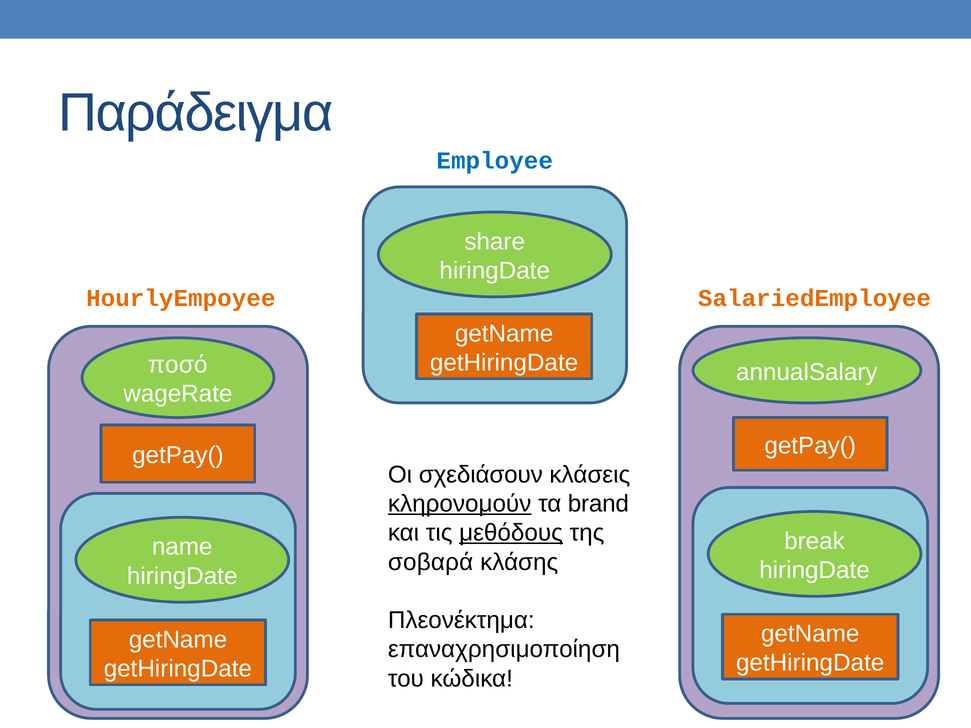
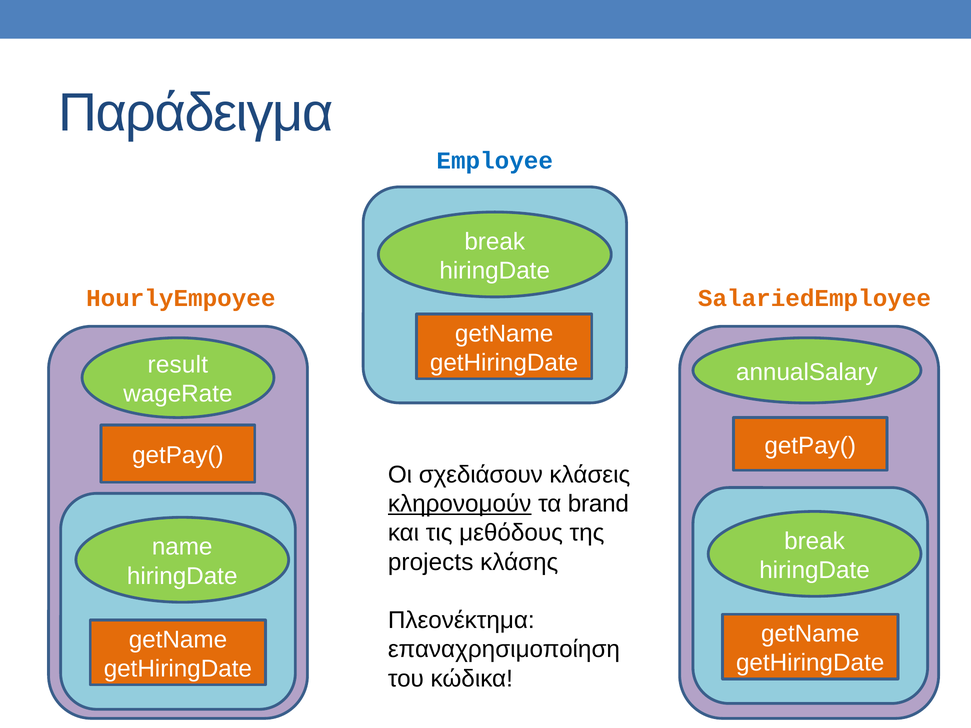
share: share -> break (495, 242)
ποσό: ποσό -> result (178, 365)
μεθόδους underline: present -> none (511, 533)
σοβαρά: σοβαρά -> projects (431, 562)
